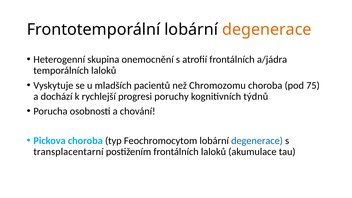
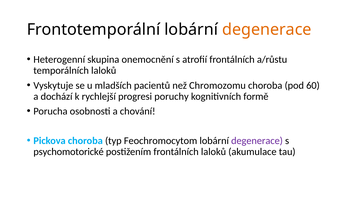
a/jádra: a/jádra -> a/růstu (272, 60)
75: 75 -> 60 (313, 85)
týdnů: týdnů -> formě (256, 96)
degenerace colour: blue -> purple (257, 141)
transplacentarní: transplacentarní -> psychomotorické (69, 152)
